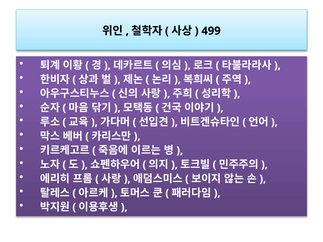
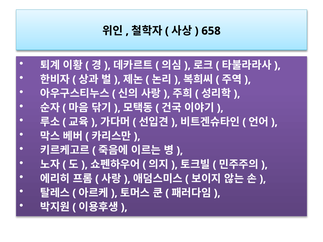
499: 499 -> 658 (211, 31)
